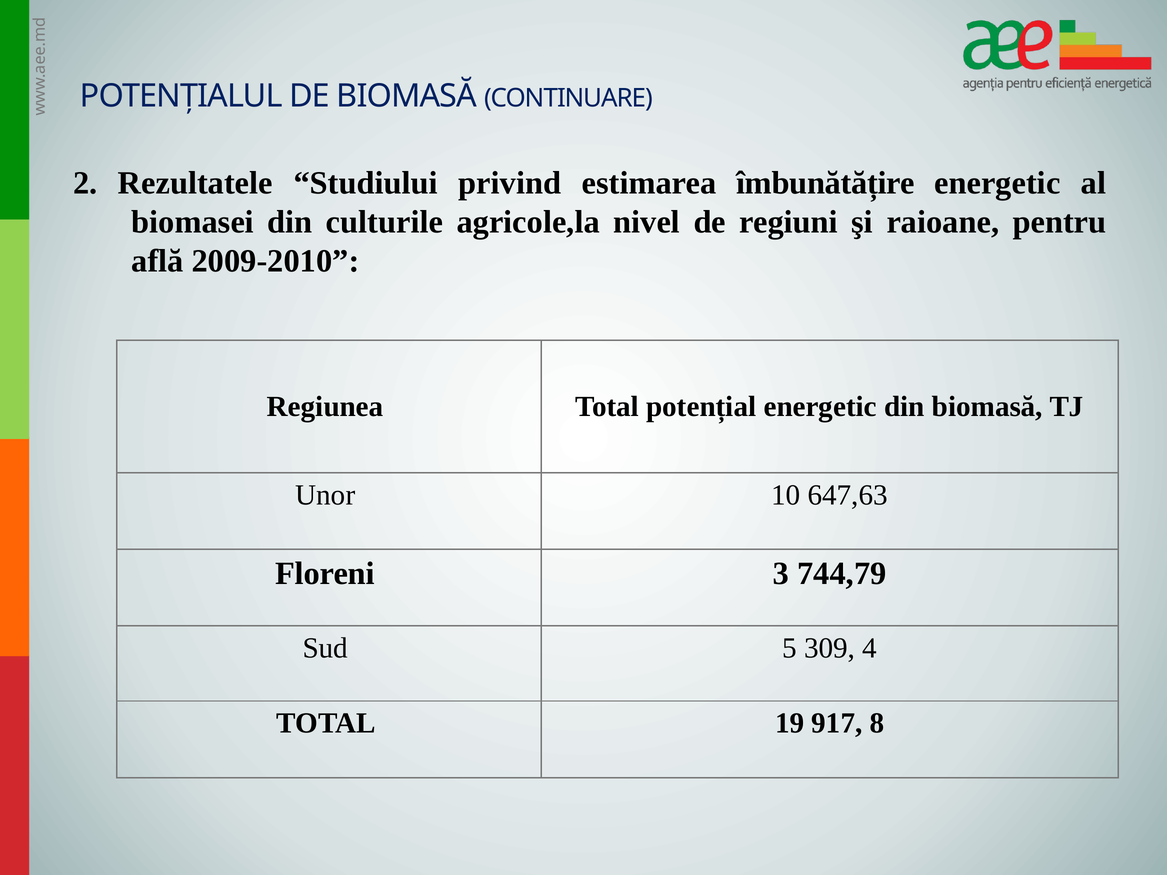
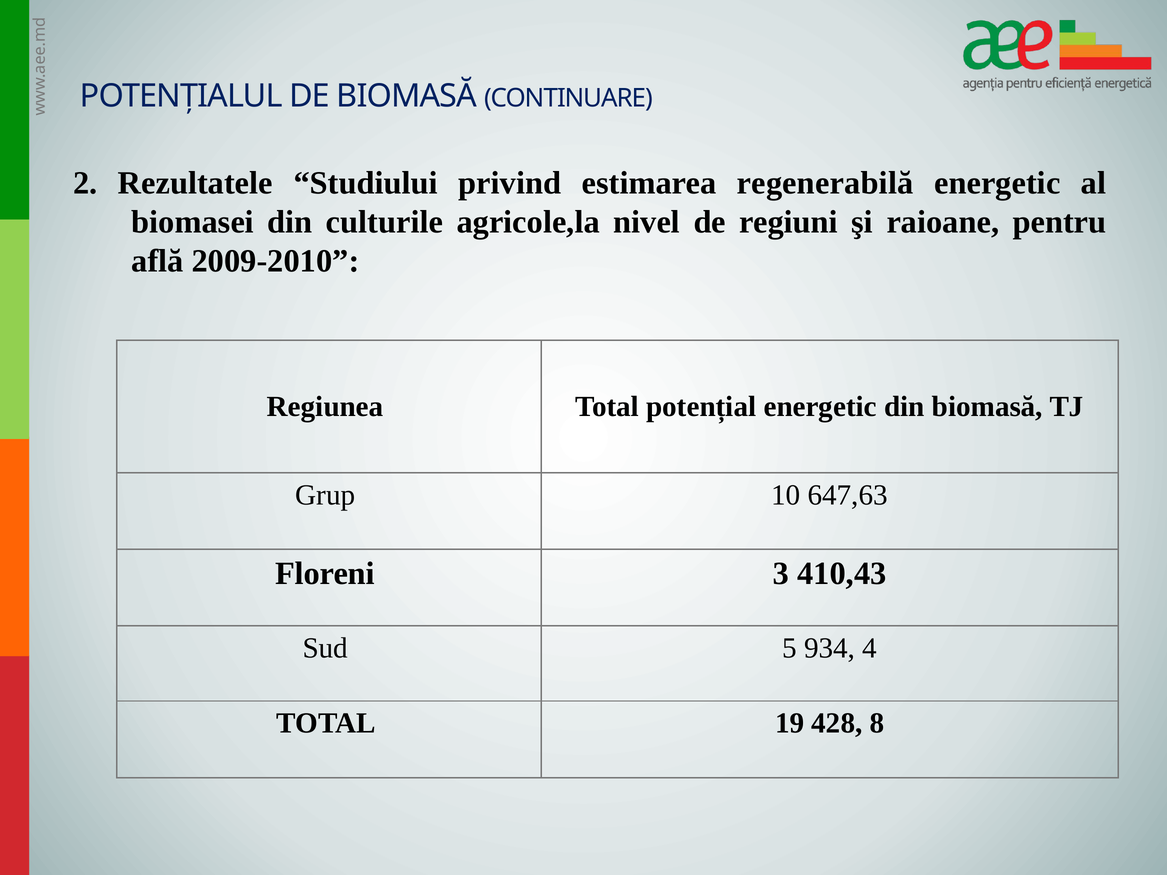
îmbunătățire: îmbunătățire -> regenerabilă (825, 183)
Unor: Unor -> Grup (325, 495)
744,79: 744,79 -> 410,43 (842, 574)
309: 309 -> 934 (830, 648)
917: 917 -> 428 (837, 724)
